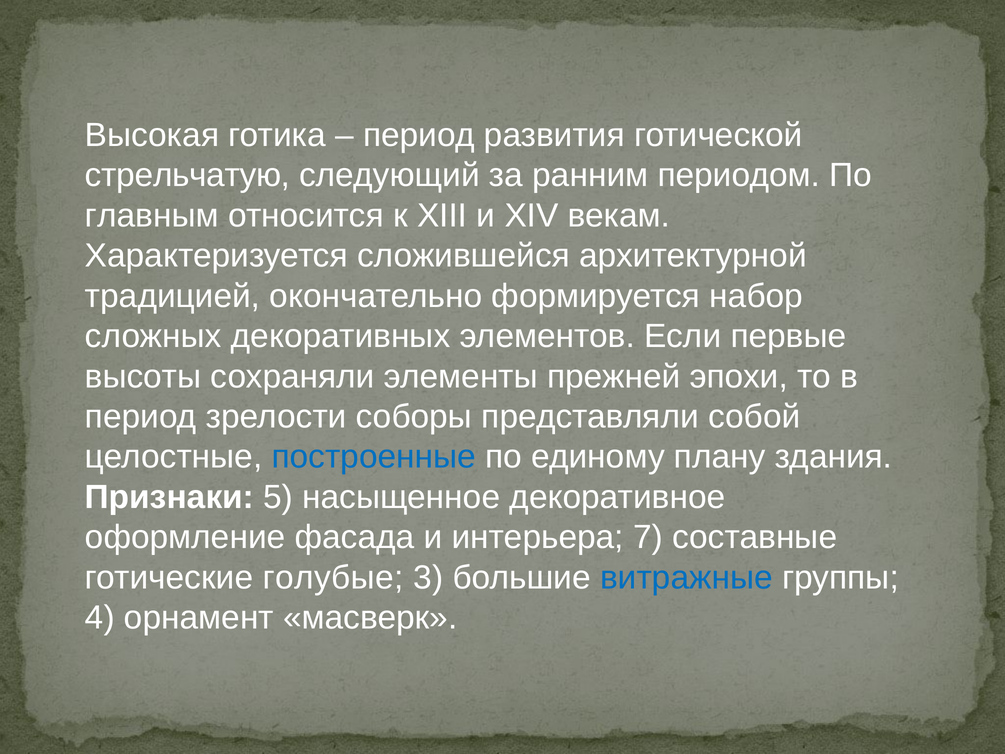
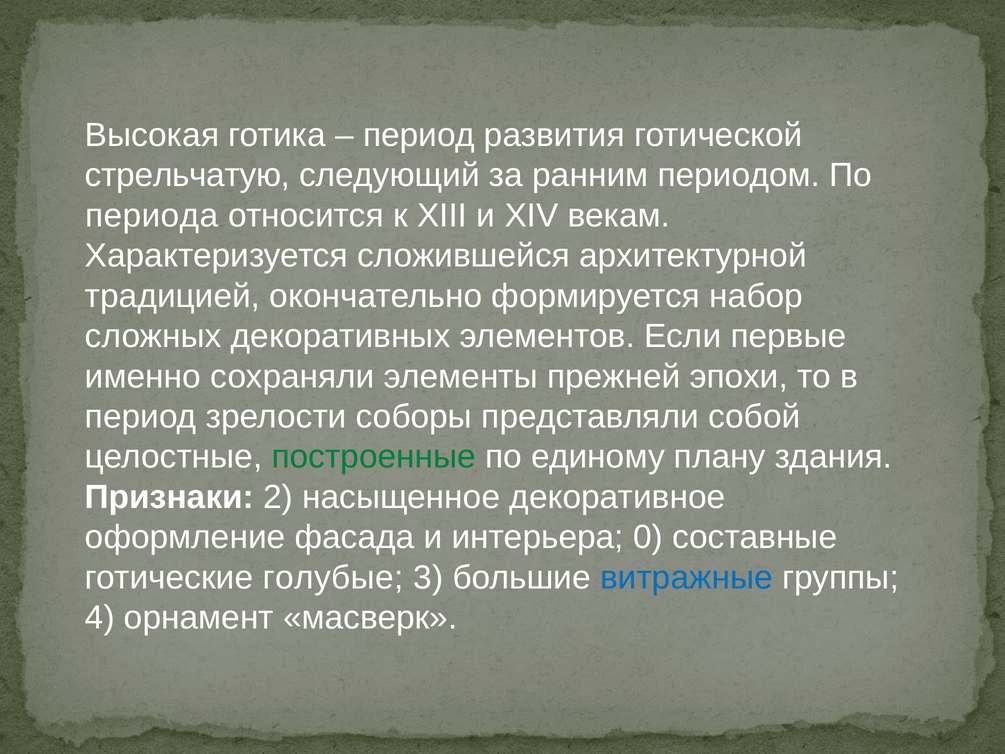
главным: главным -> периода (152, 216)
высоты: высоты -> именно (143, 376)
построенные colour: blue -> green (374, 457)
5: 5 -> 2 (278, 497)
7: 7 -> 0 (648, 537)
